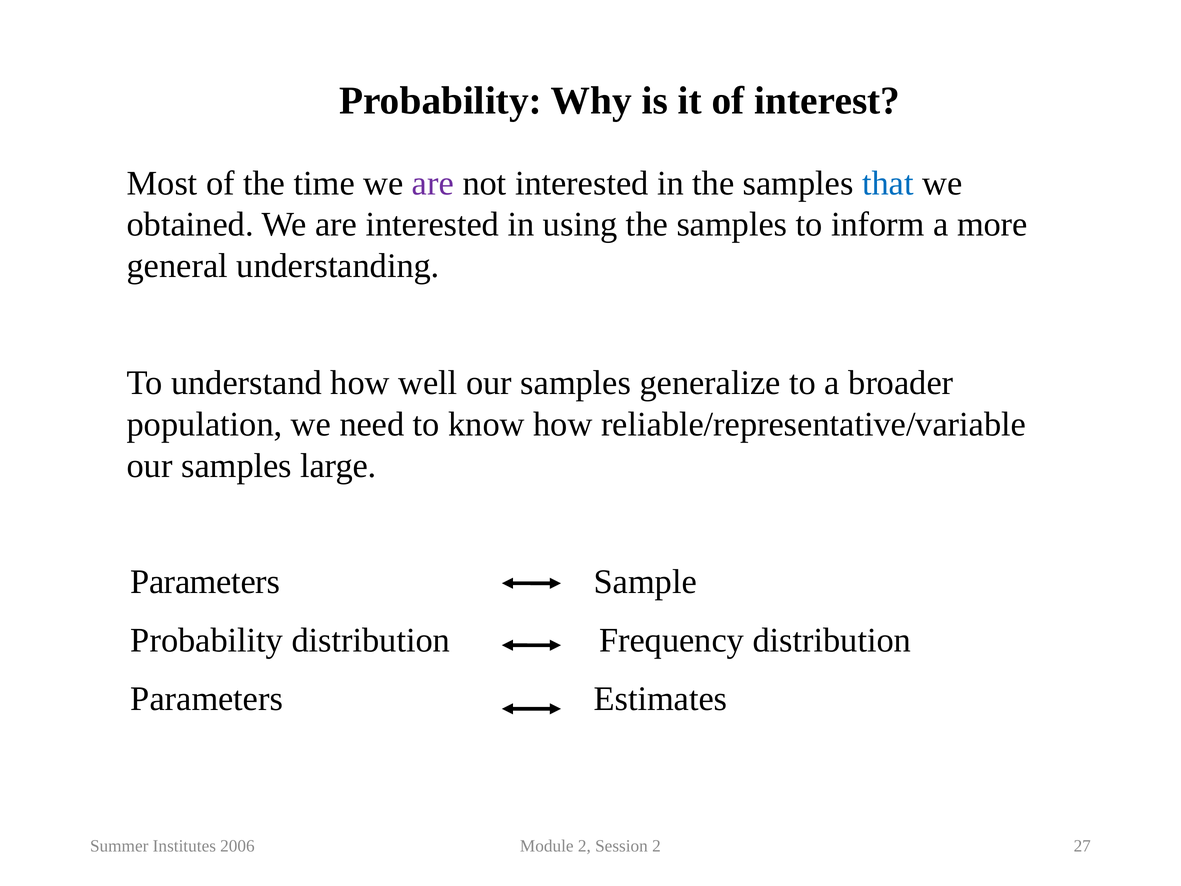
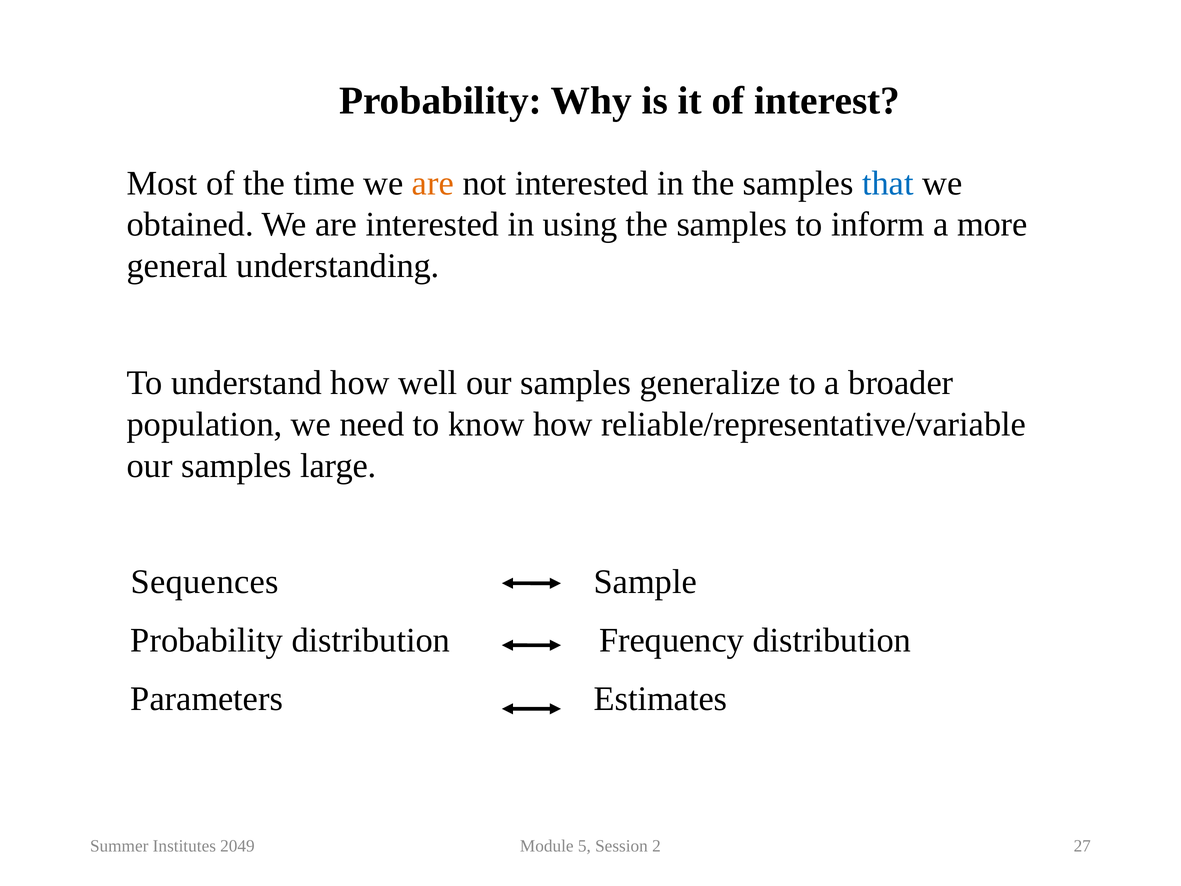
are colour: purple -> orange (433, 183)
Parameters: Parameters -> Sequences (205, 582)
2006: 2006 -> 2049 (237, 846)
Module 2: 2 -> 5 (584, 846)
